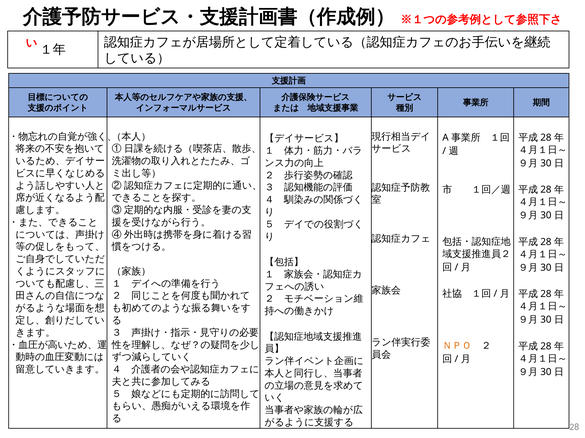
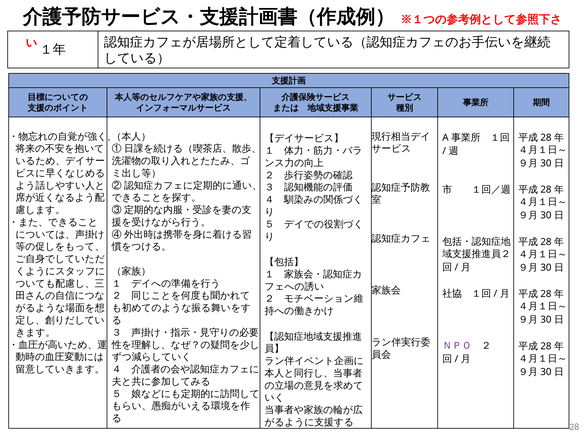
ＮＰＯ colour: orange -> purple (457, 346)
